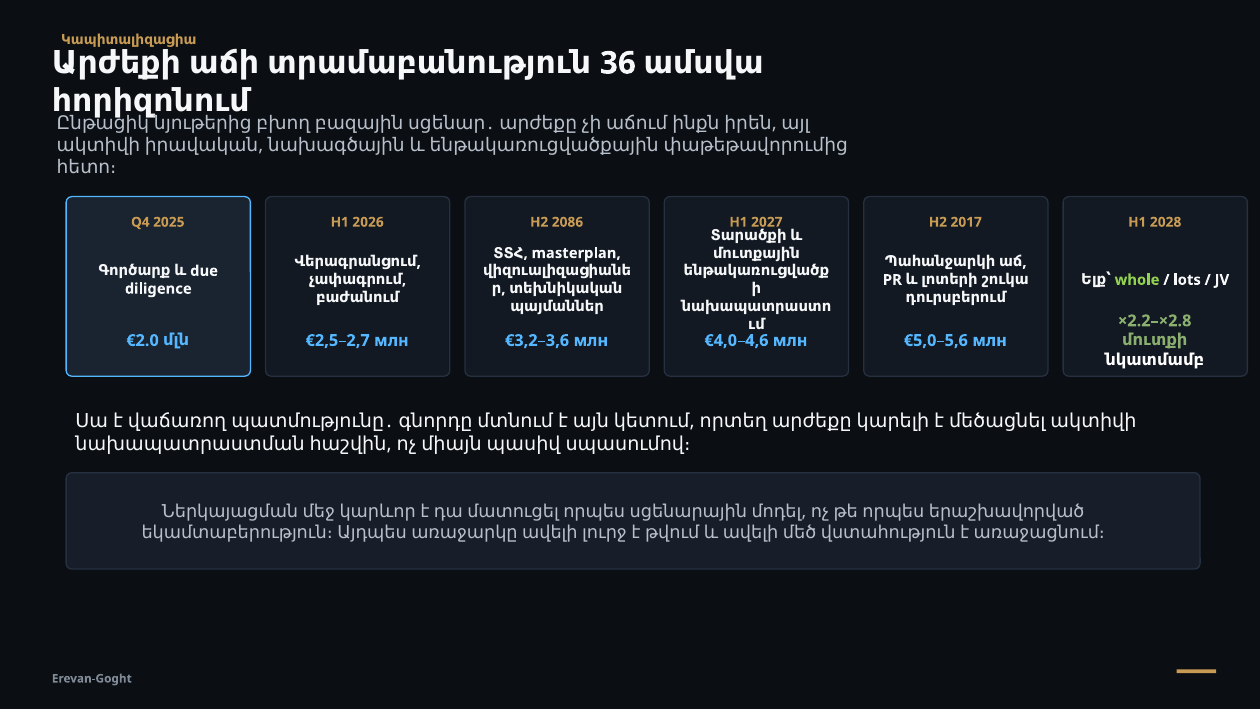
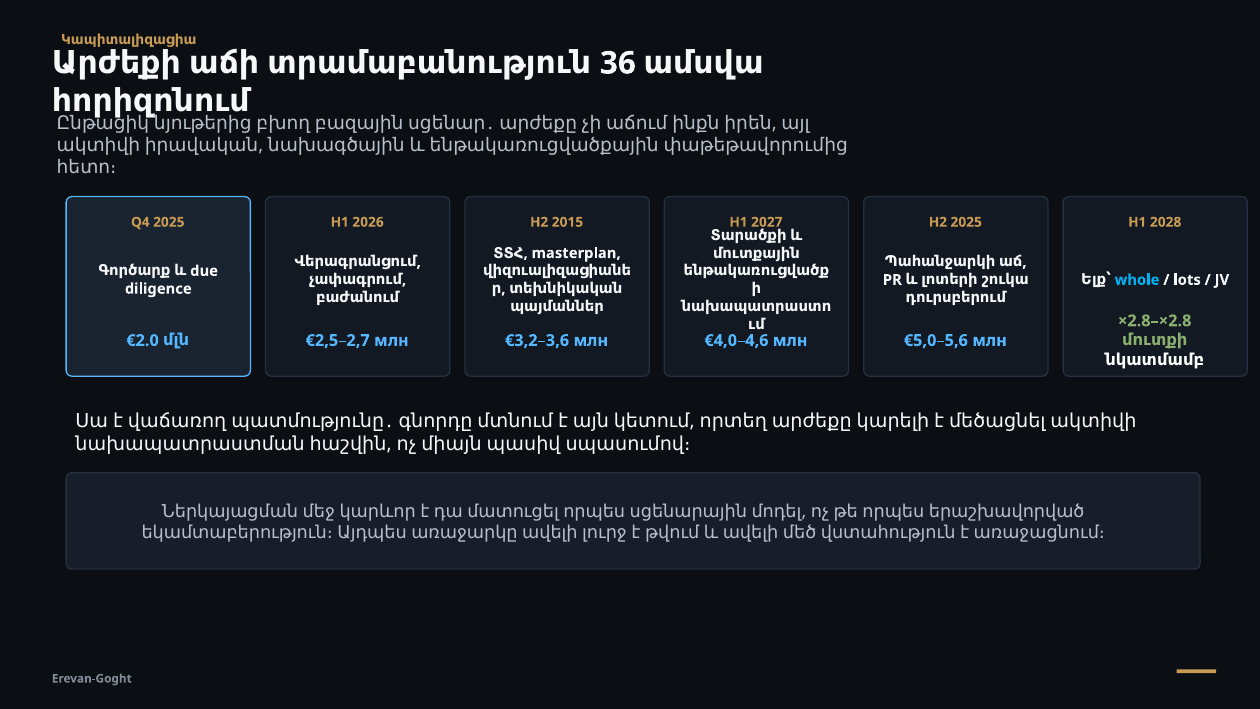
2086: 2086 -> 2015 (567, 222)
H2 2017: 2017 -> 2025 (966, 222)
whole colour: light green -> light blue (1137, 280)
×2.2–×2.8: ×2.2–×2.8 -> ×2.8–×2.8 (1155, 321)
